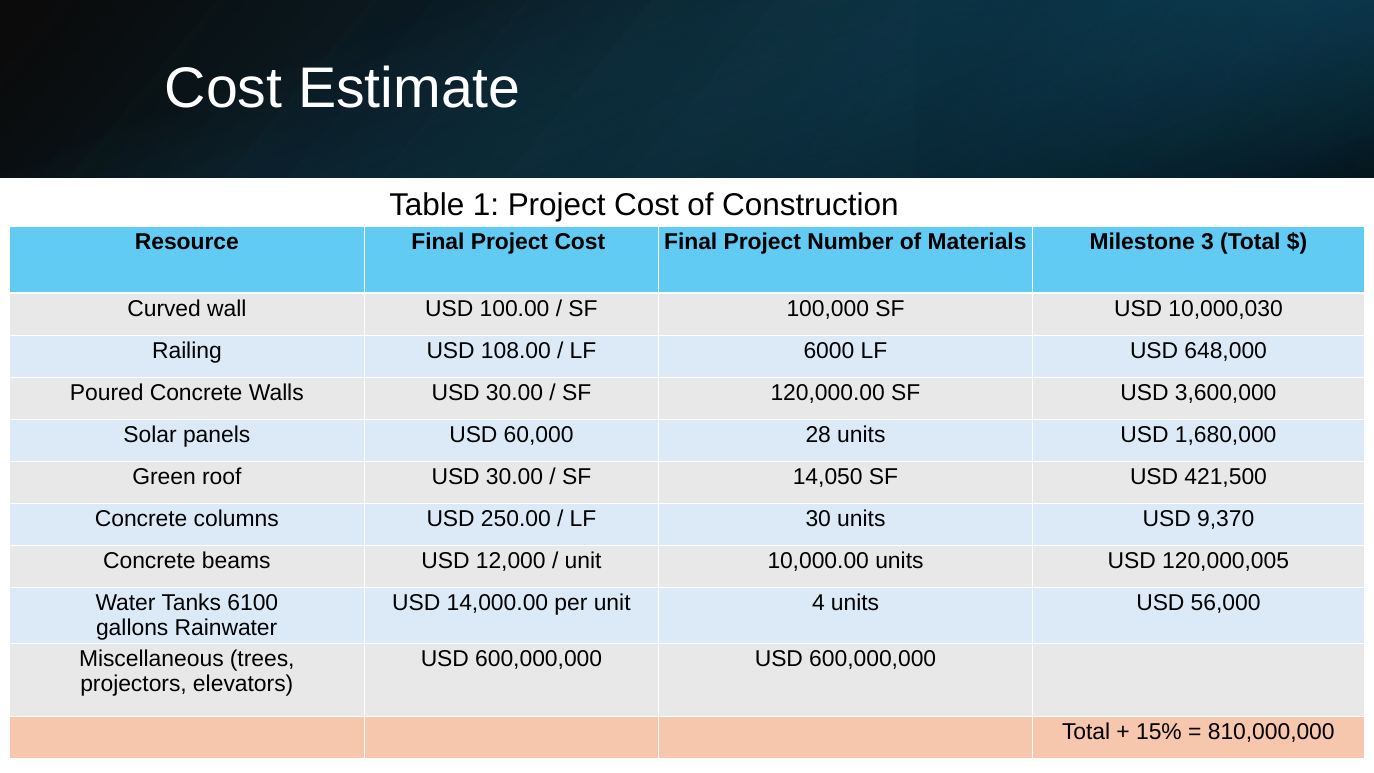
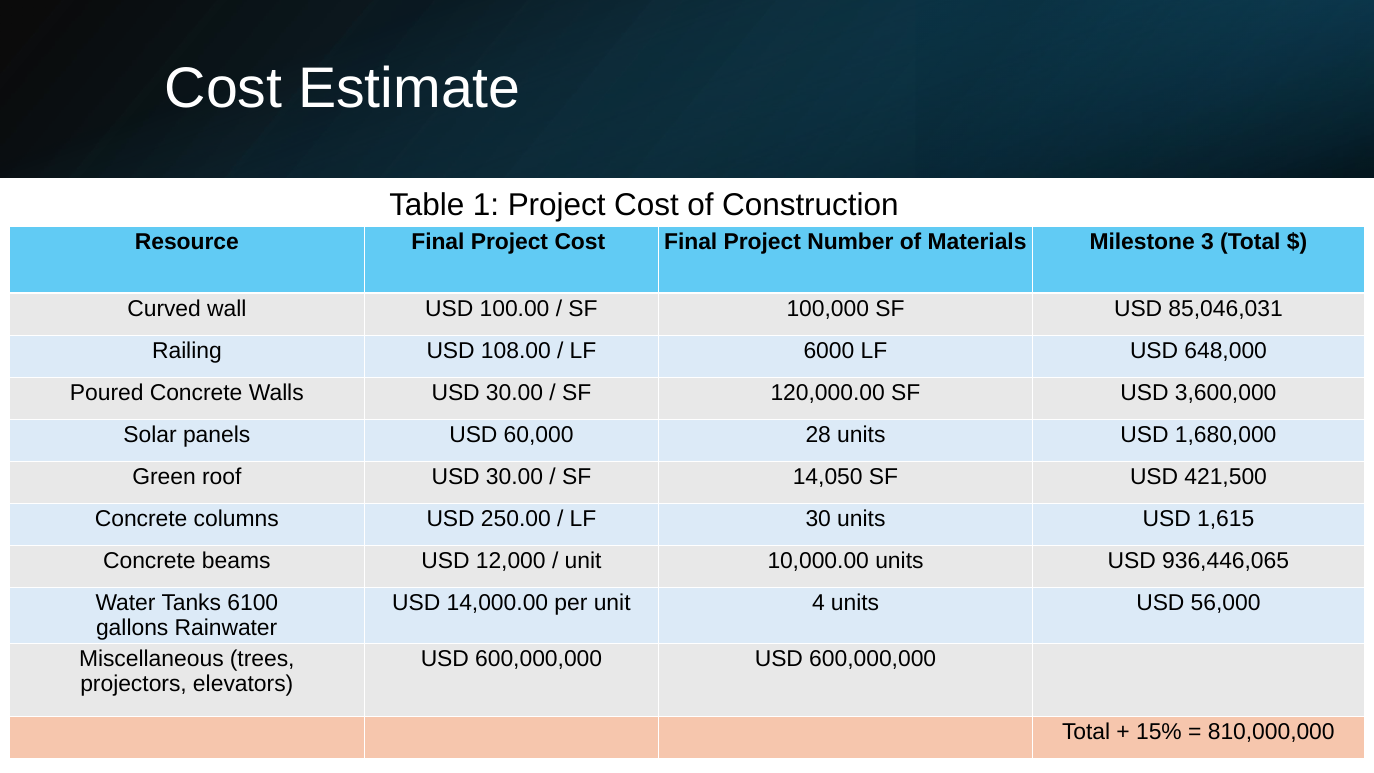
10,000,030: 10,000,030 -> 85,046,031 (1226, 309)
9,370: 9,370 -> 1,615 (1226, 519)
120,000,005: 120,000,005 -> 936,446,065 (1226, 561)
